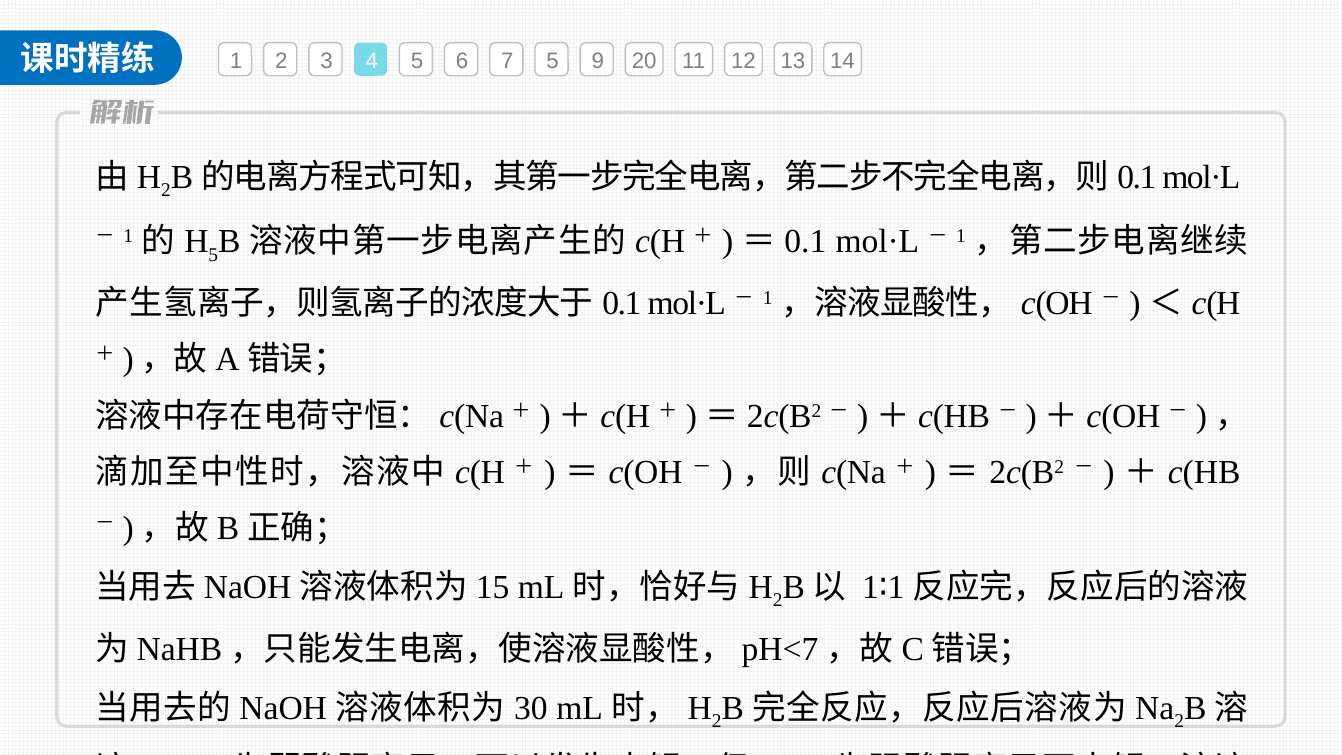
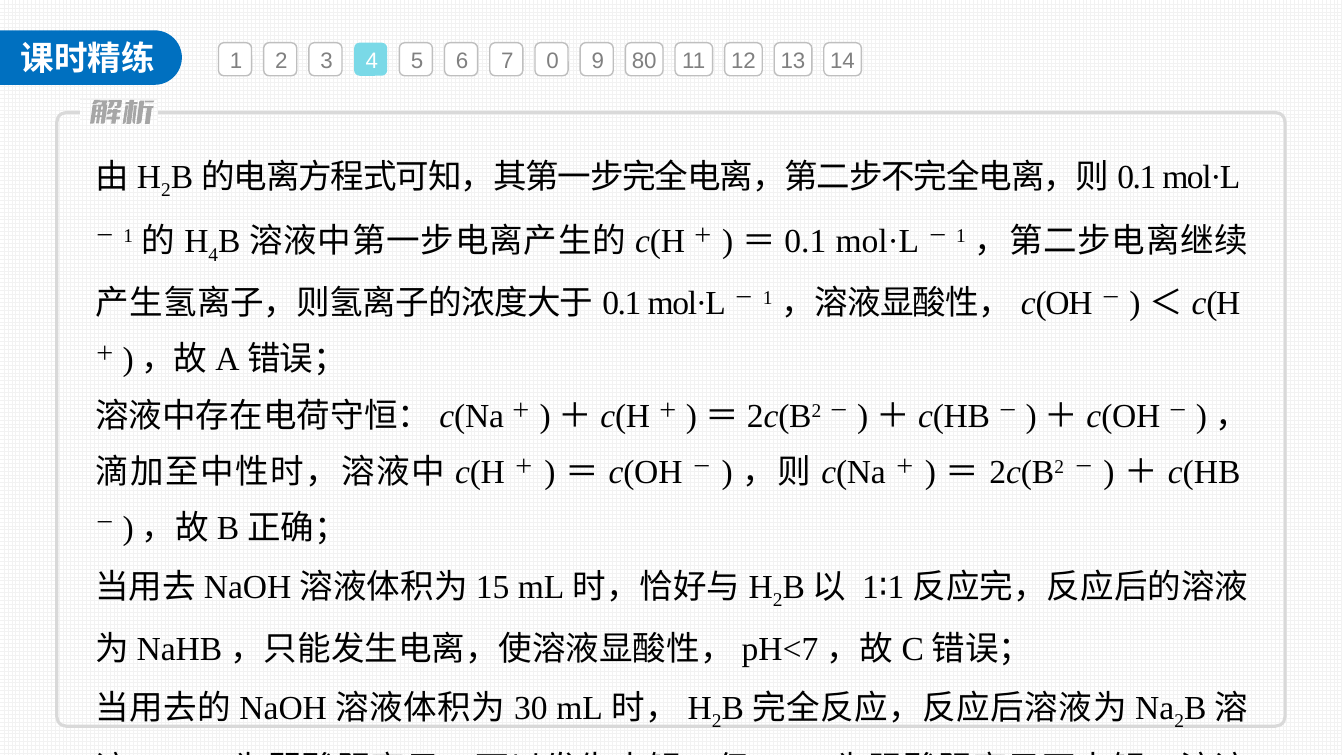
7 5: 5 -> 0 (553, 61)
20: 20 -> 80 (644, 61)
5: 5 -> 4 (213, 255)
